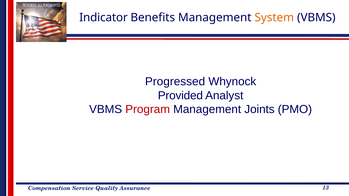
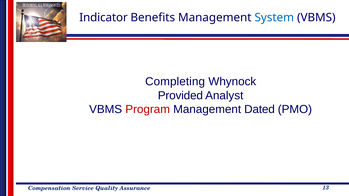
System colour: orange -> blue (274, 18)
Progressed: Progressed -> Completing (175, 82)
Joints: Joints -> Dated (260, 110)
